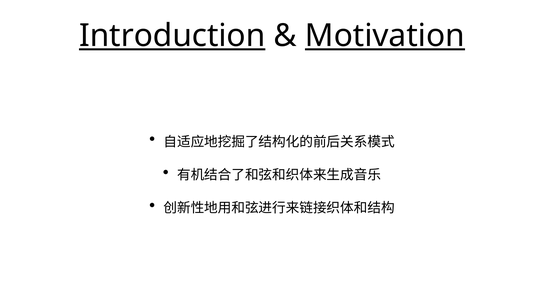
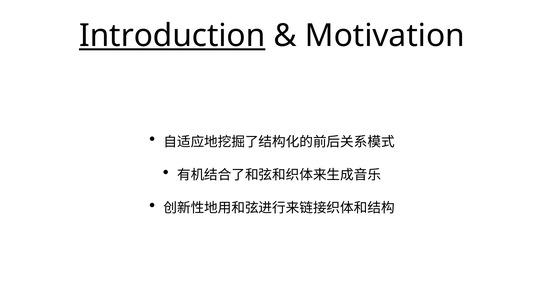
Motivation underline: present -> none (385, 36)
